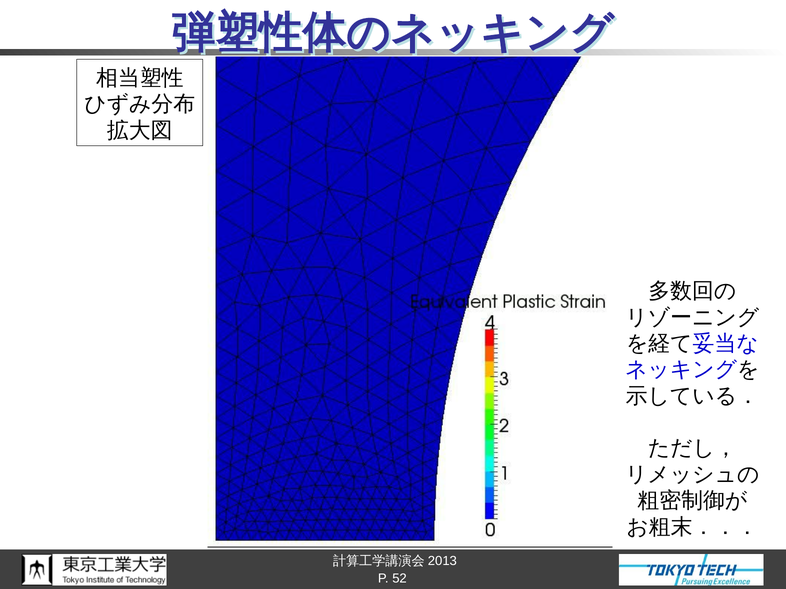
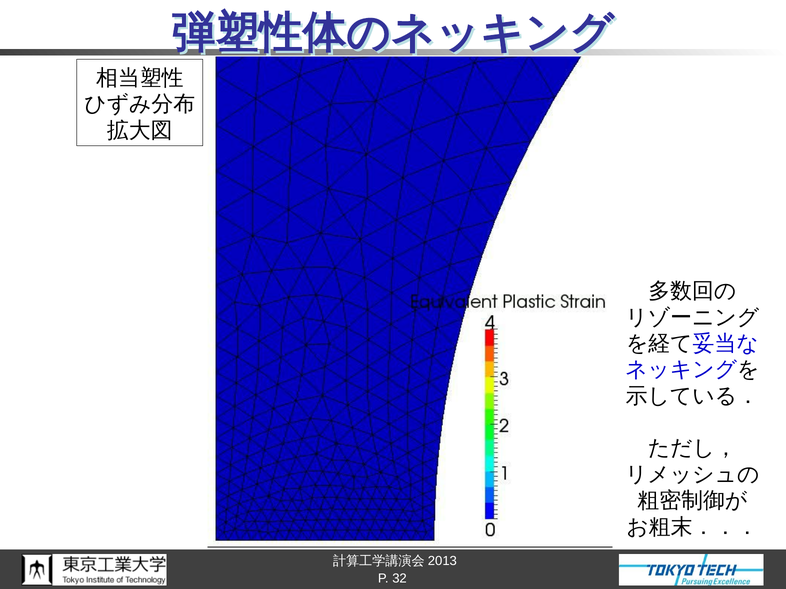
52: 52 -> 32 (400, 579)
